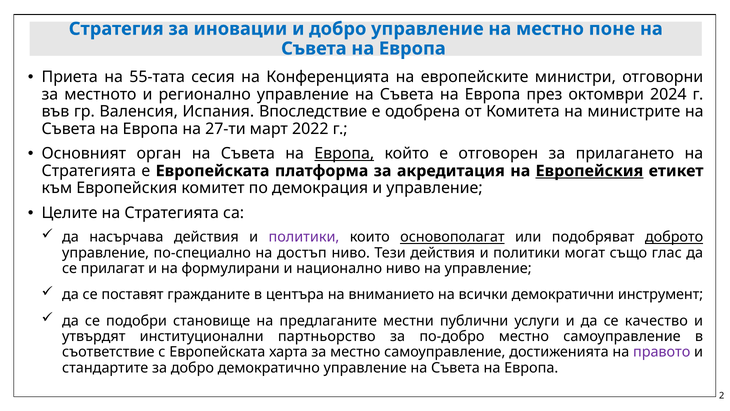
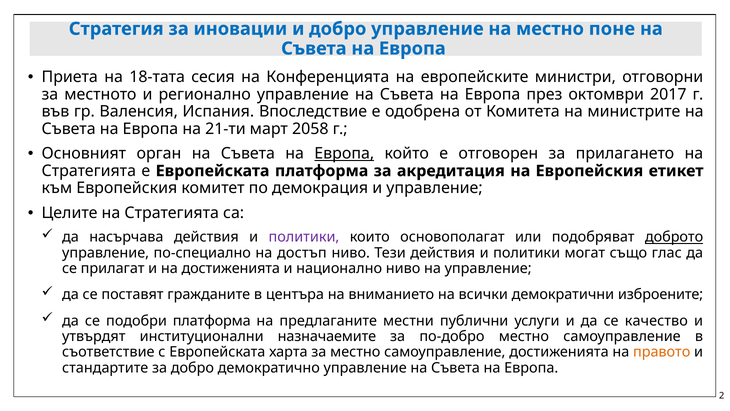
55-тата: 55-тата -> 18-тата (157, 77)
2024: 2024 -> 2017 (668, 94)
27-ти: 27-ти -> 21-ти (225, 129)
2022: 2022 -> 2058 (310, 129)
Европейския underline: present -> none (589, 171)
основополагат underline: present -> none (452, 237)
на формулирани: формулирани -> достиженията (231, 268)
инструмент: инструмент -> изброените (661, 294)
подобри становище: становище -> платформа (212, 321)
партньорство: партньорство -> назначаемите (327, 336)
правото colour: purple -> orange (662, 352)
